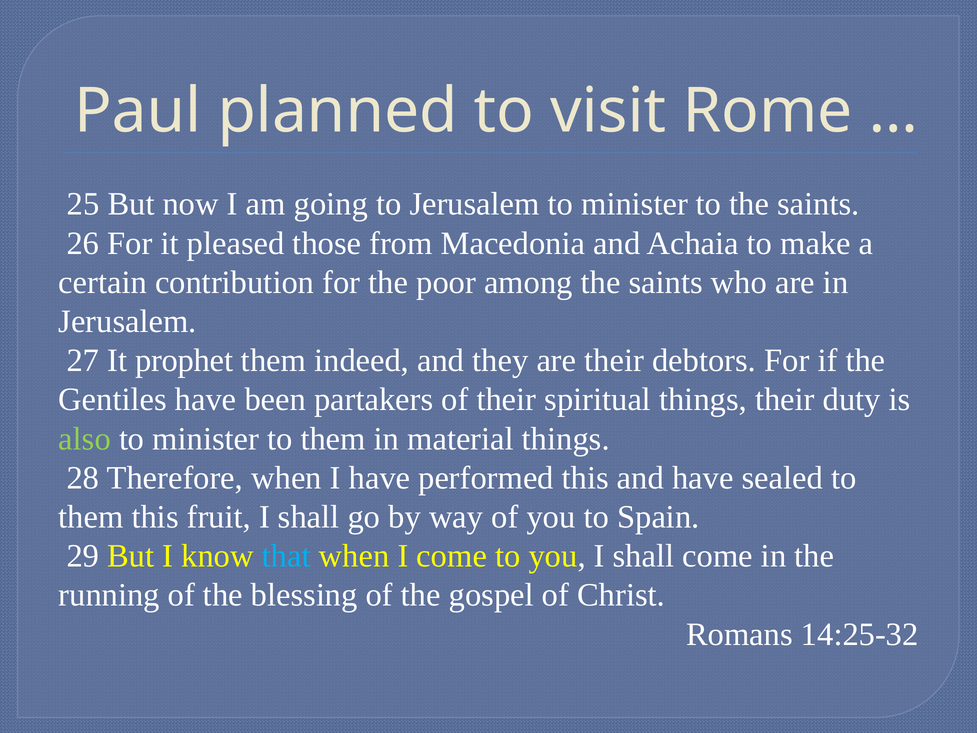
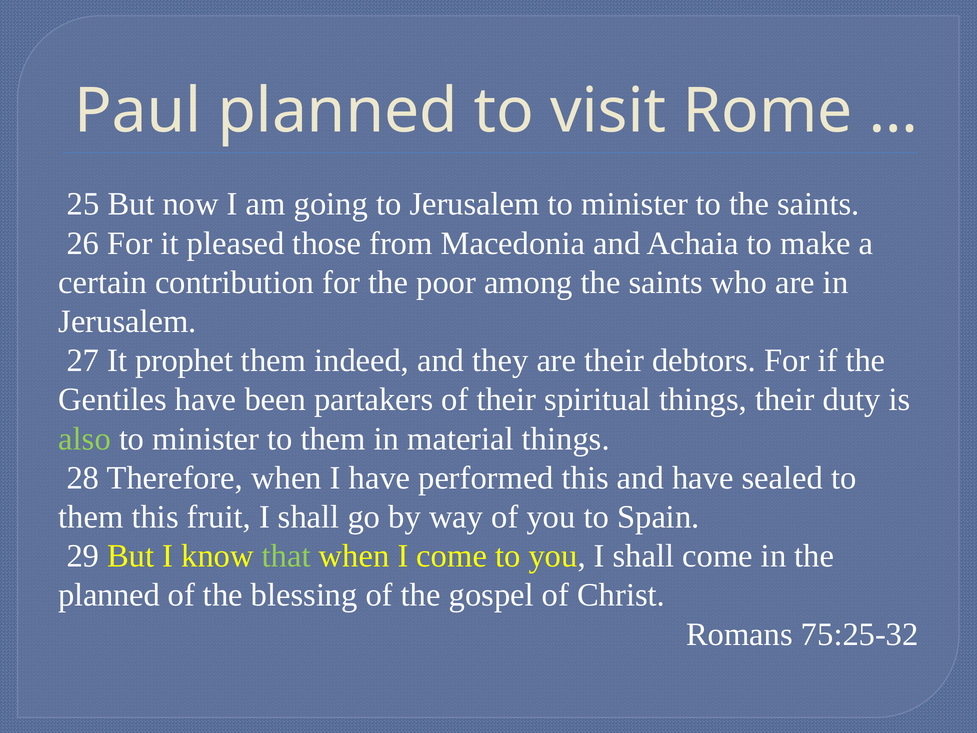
that colour: light blue -> light green (286, 556)
running: running -> planned (109, 595)
14:25-32: 14:25-32 -> 75:25-32 (860, 634)
